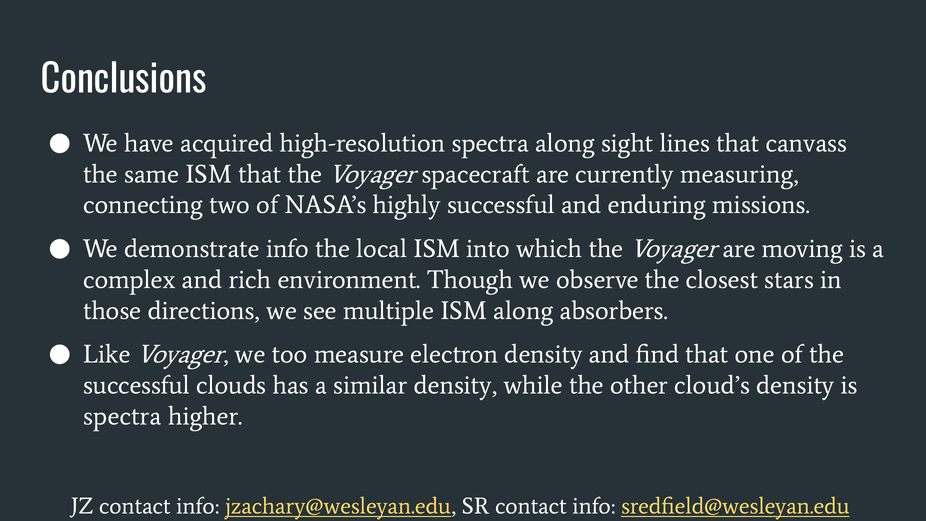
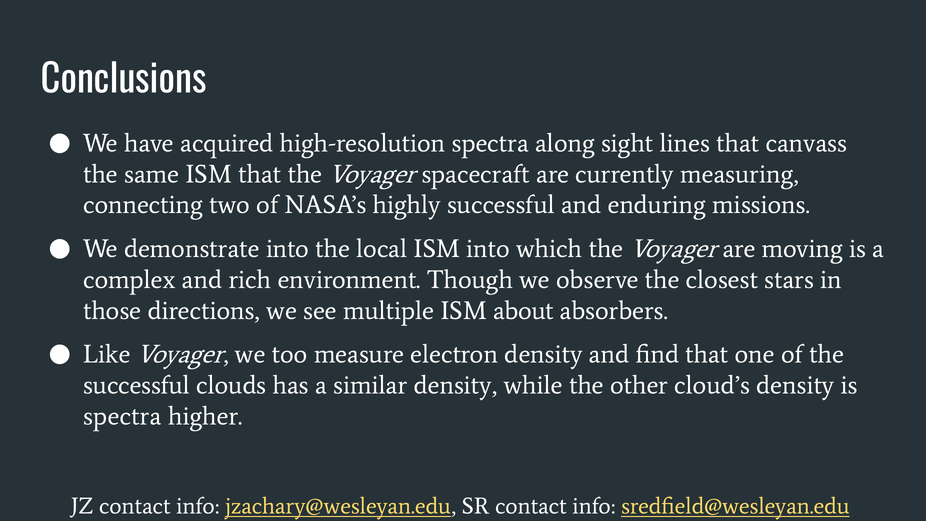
demonstrate info: info -> into (288, 249)
ISM along: along -> about (523, 310)
